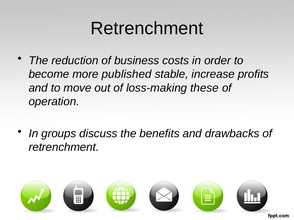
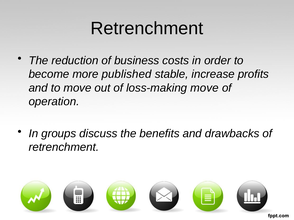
loss-making these: these -> move (204, 88)
